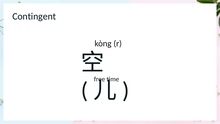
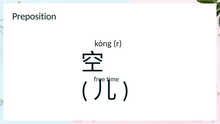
Contingent: Contingent -> Preposition (34, 16)
